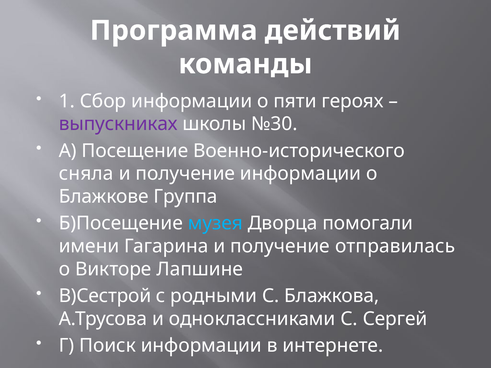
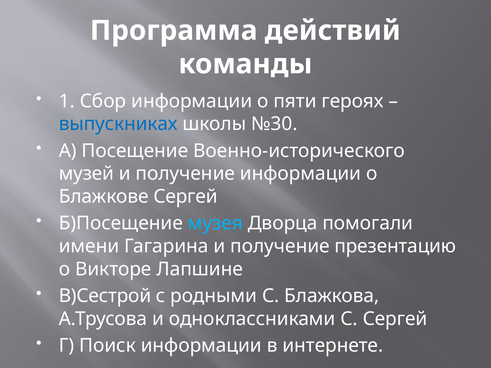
выпускниках colour: purple -> blue (118, 124)
сняла: сняла -> музей (86, 174)
Блажкове Группа: Группа -> Сергей (185, 197)
отправилась: отправилась -> презентацию (395, 246)
